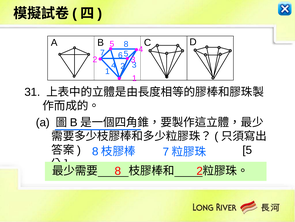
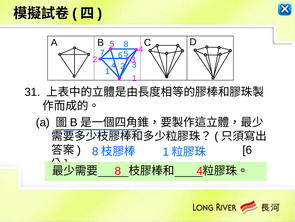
5: 5 -> 6 (247, 150)
7: 7 -> 1 (166, 151)
2: 2 -> 4 (200, 170)
